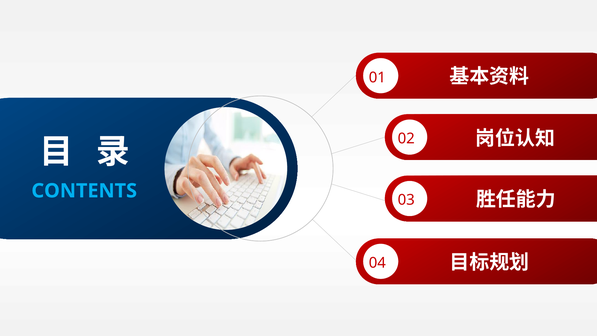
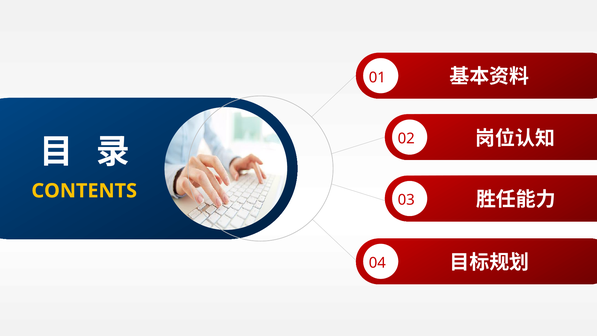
CONTENTS colour: light blue -> yellow (84, 191)
